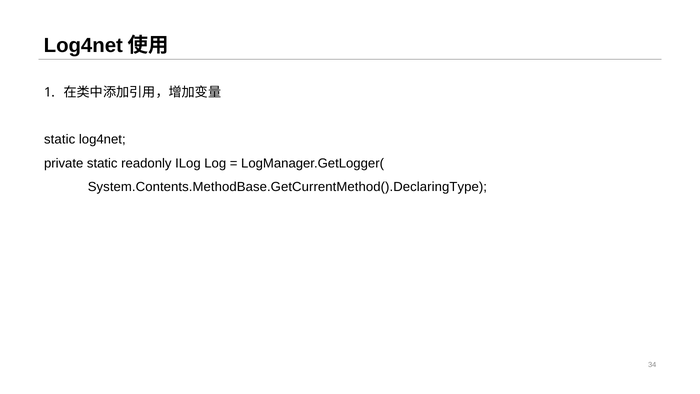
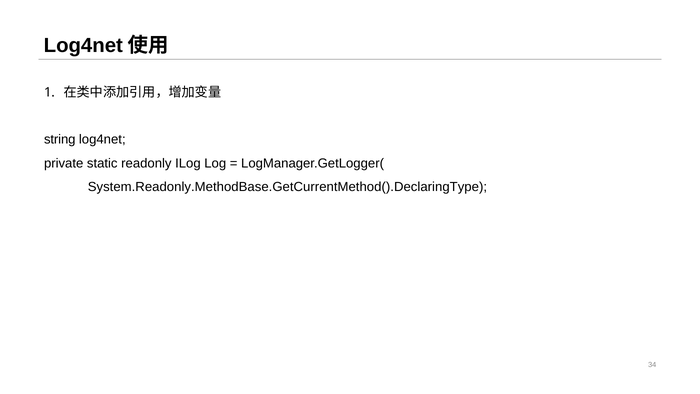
static: static -> string (60, 140)
System.Contents.MethodBase.GetCurrentMethod().DeclaringType: System.Contents.MethodBase.GetCurrentMethod().DeclaringType -> System.Readonly.MethodBase.GetCurrentMethod().DeclaringType (287, 187)
